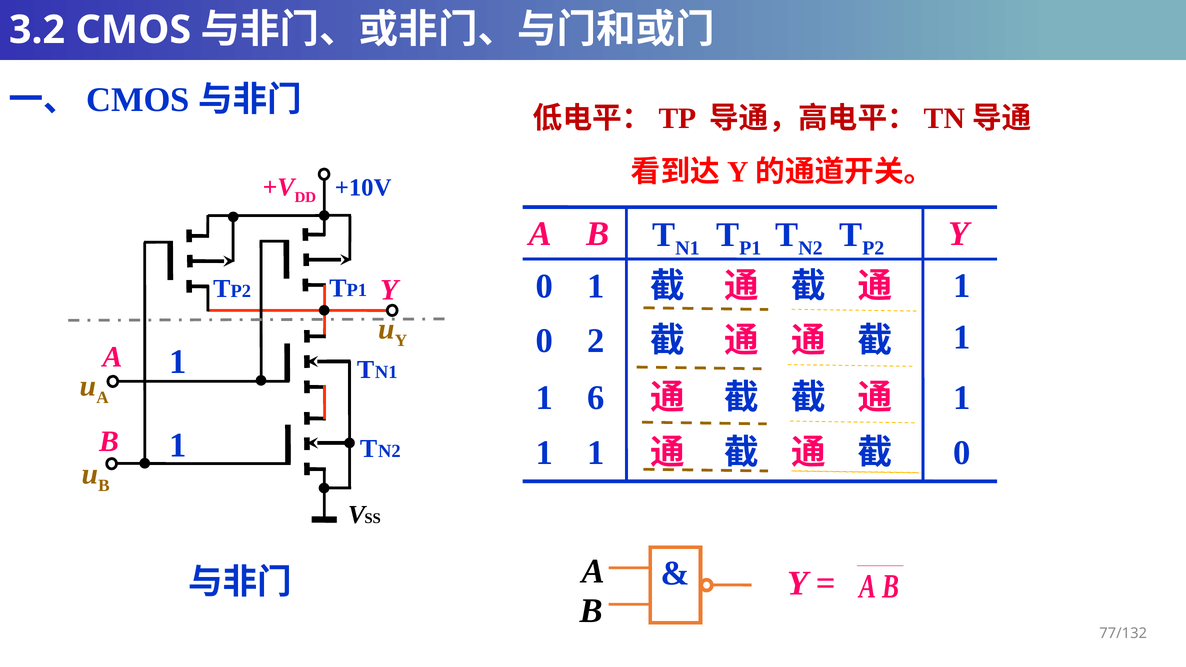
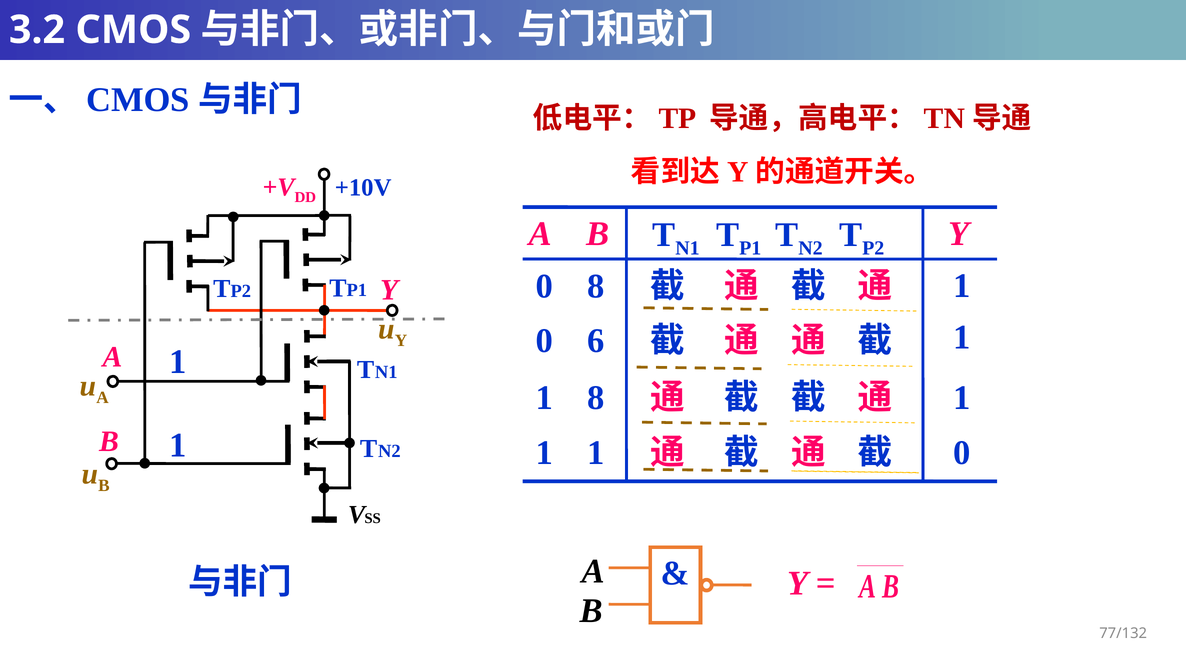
1: 1 -> 8 (596, 287)
2: 2 -> 6 (596, 341)
1 6: 6 -> 8 (596, 398)
